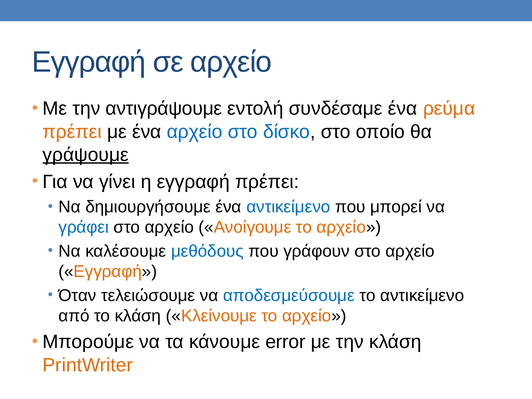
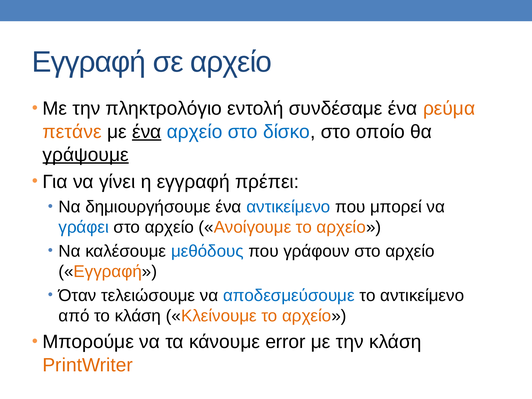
αντιγράψουμε: αντιγράψουμε -> πληκτρολόγιο (164, 109)
πρέπει: πρέπει -> πετάνε (72, 132)
ένα underline: none -> present (147, 132)
